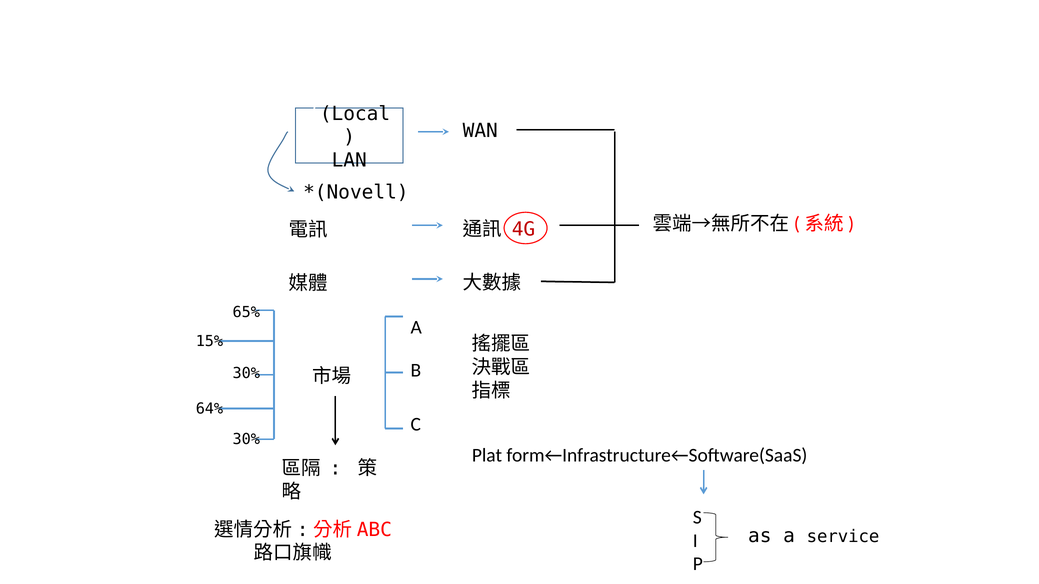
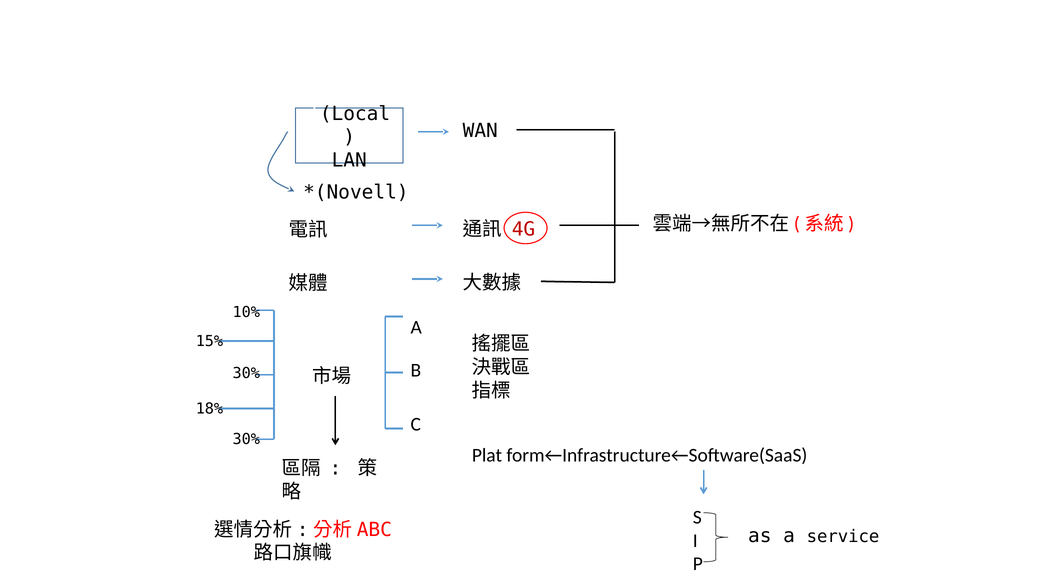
65%: 65% -> 10% (246, 312)
64%: 64% -> 18% (209, 409)
